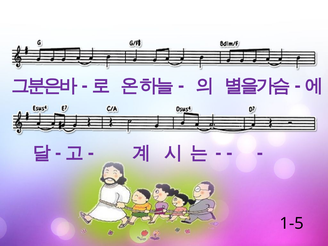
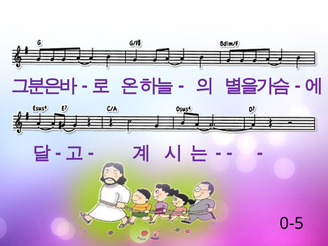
1-5: 1-5 -> 0-5 (292, 223)
